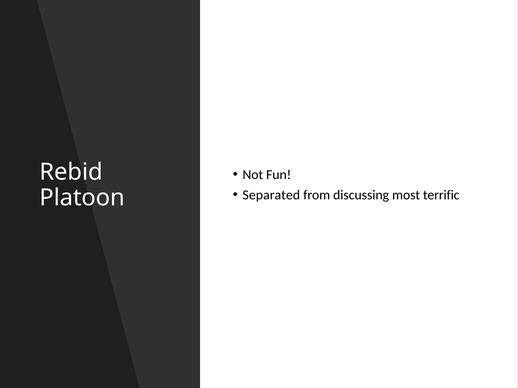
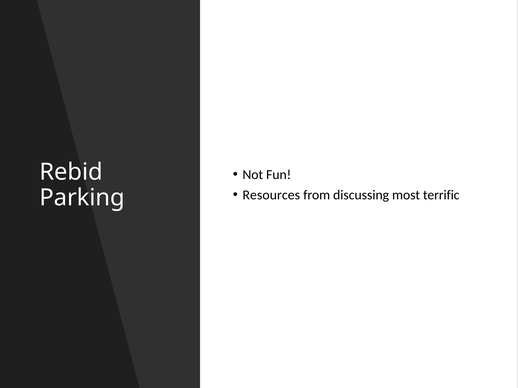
Separated: Separated -> Resources (271, 195)
Platoon: Platoon -> Parking (82, 198)
